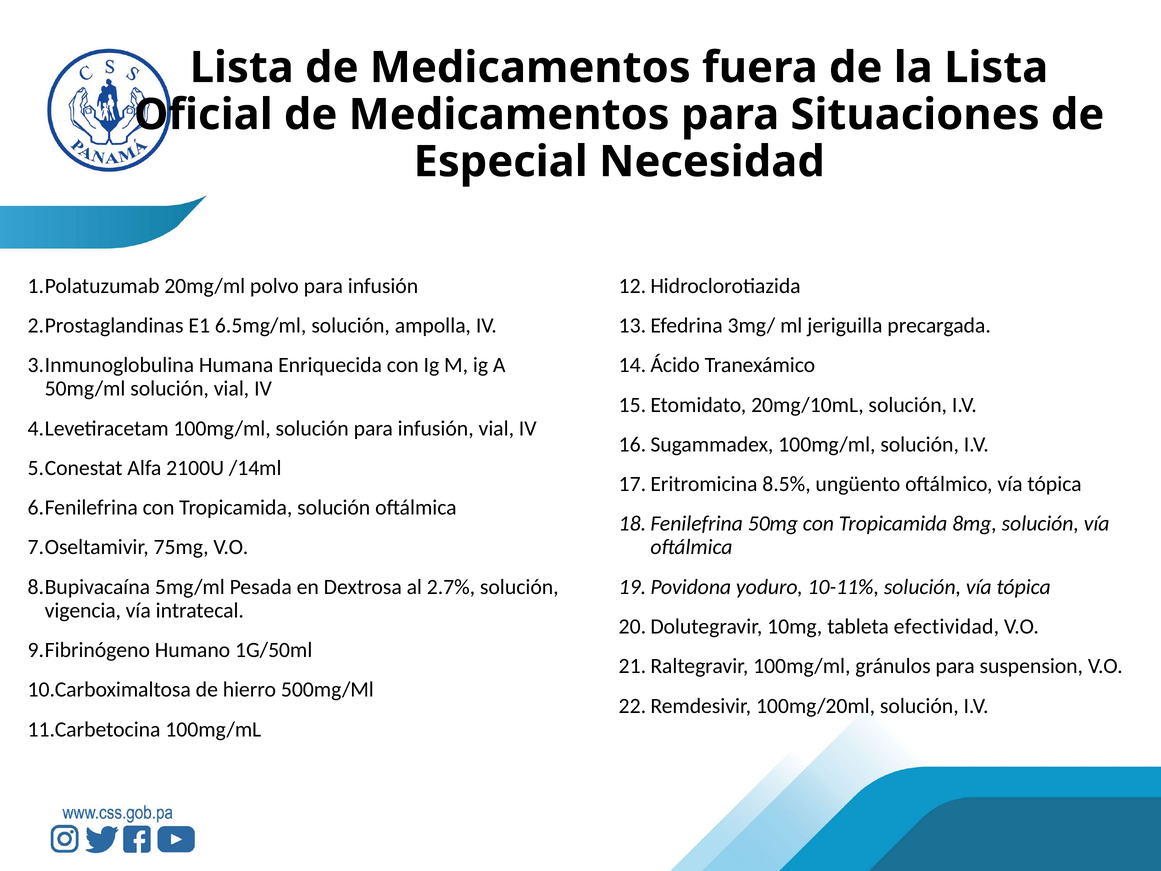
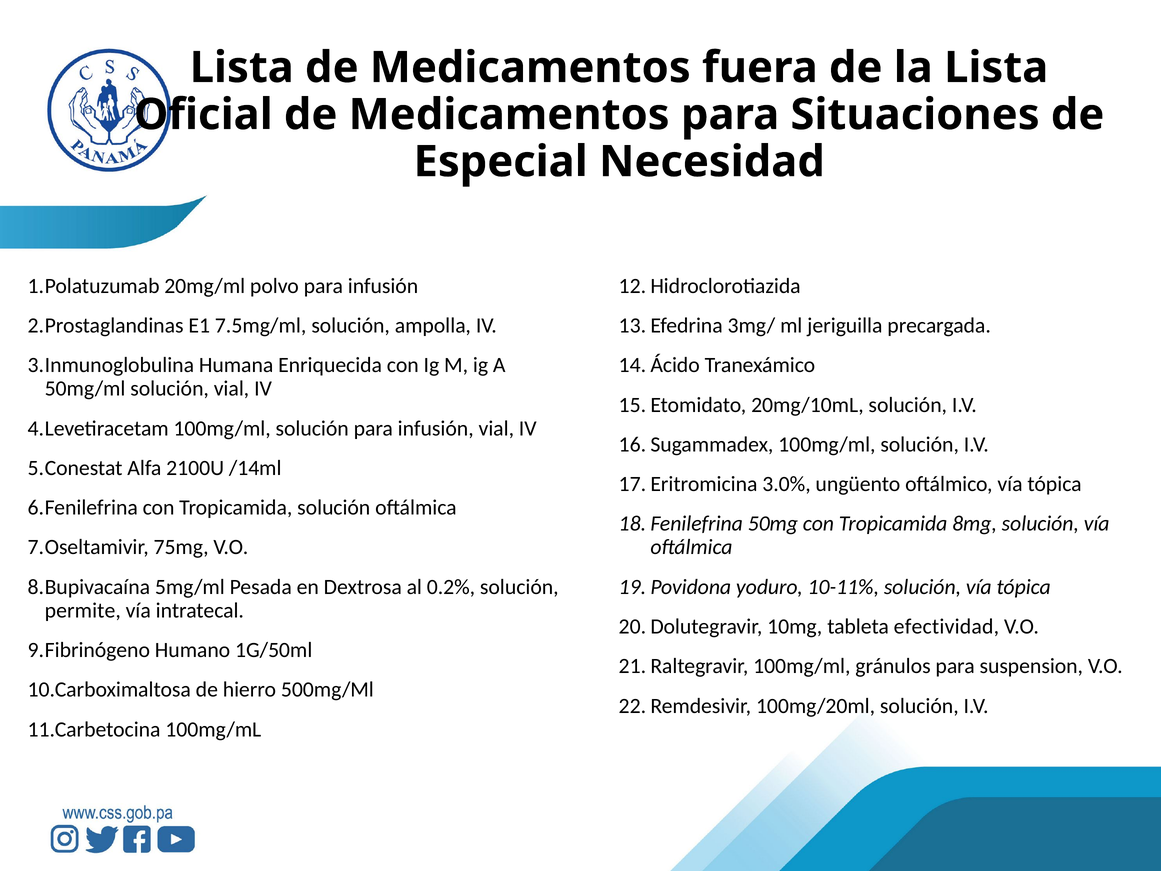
6.5mg/ml: 6.5mg/ml -> 7.5mg/ml (261, 325)
8.5%: 8.5% -> 3.0% (786, 484)
2.7%: 2.7% -> 0.2% (451, 587)
vigencia: vigencia -> permite (83, 610)
